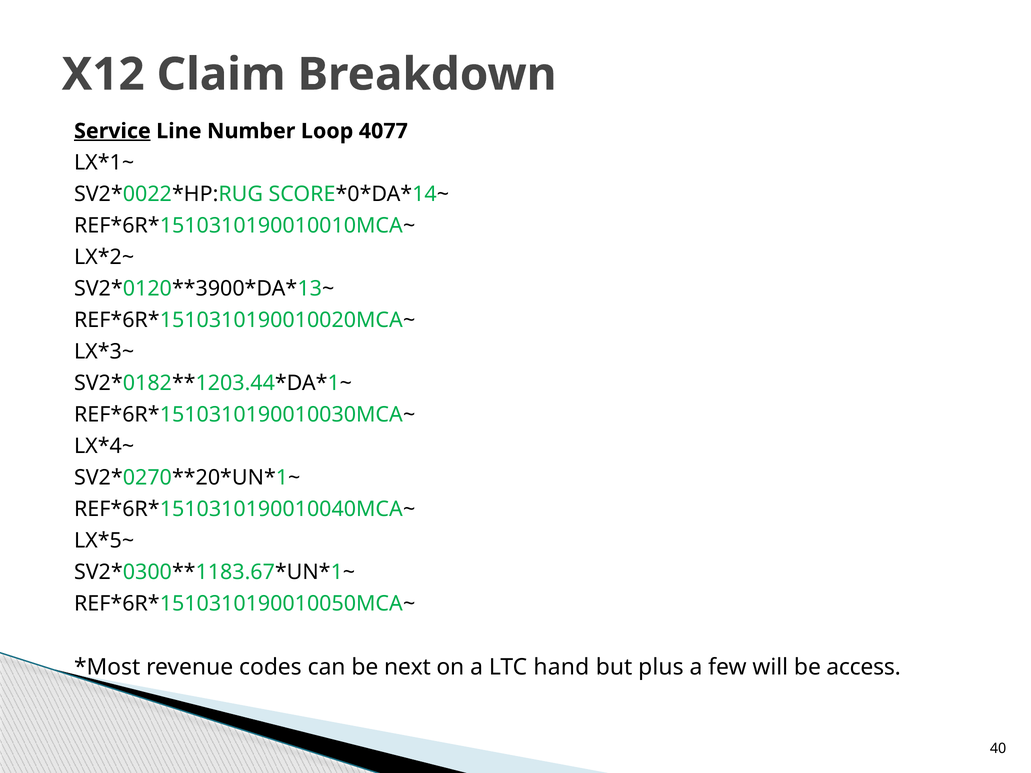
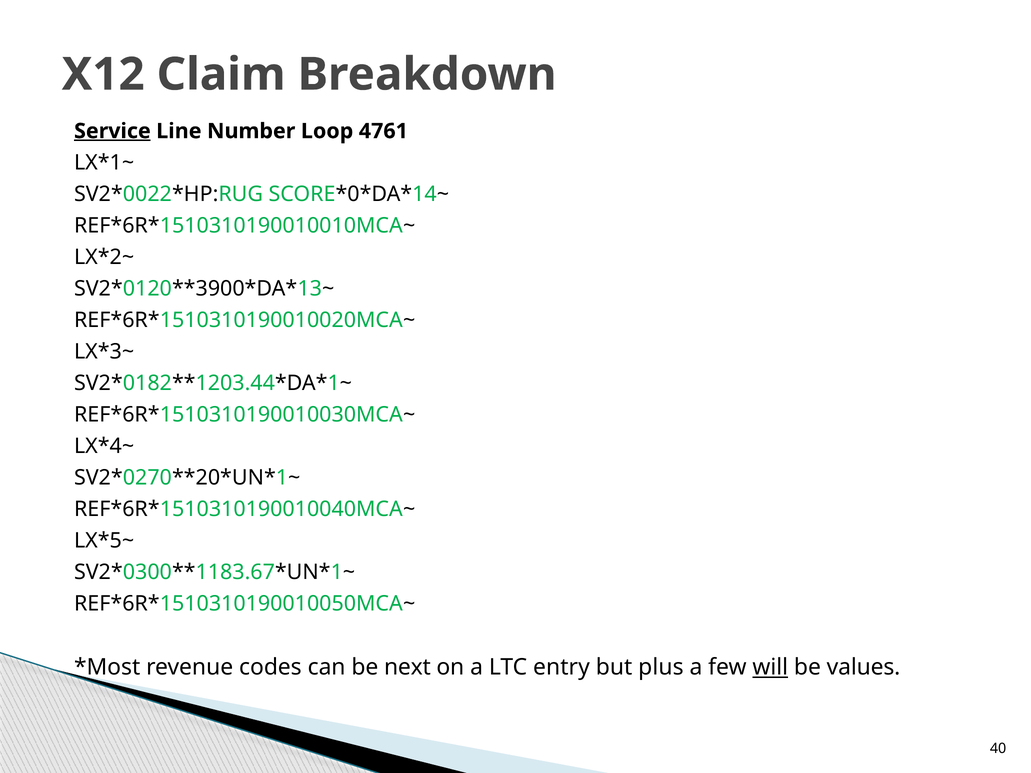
4077: 4077 -> 4761 (383, 131)
hand: hand -> entry (561, 668)
will underline: none -> present (770, 668)
access: access -> values (864, 668)
